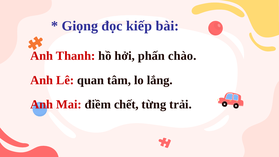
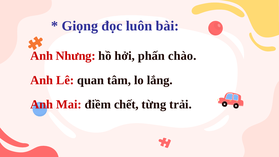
kiếp: kiếp -> luôn (139, 26)
Thanh: Thanh -> Nhưng (76, 56)
